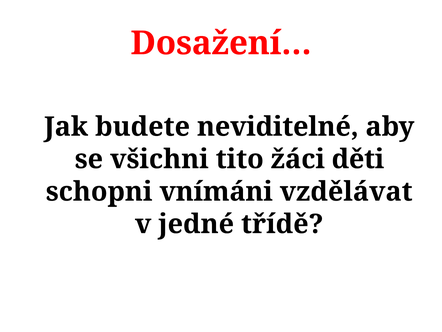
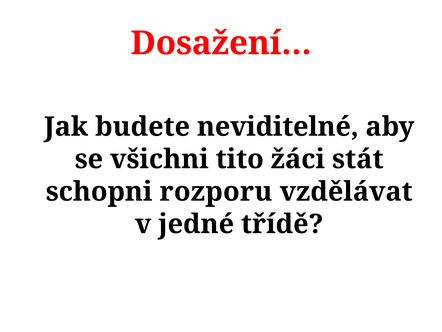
děti: děti -> stát (358, 159)
vnímáni: vnímáni -> rozporu (216, 191)
